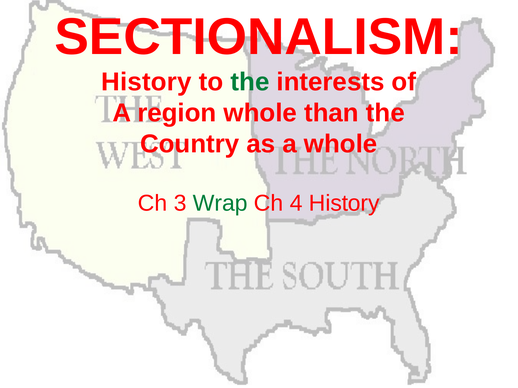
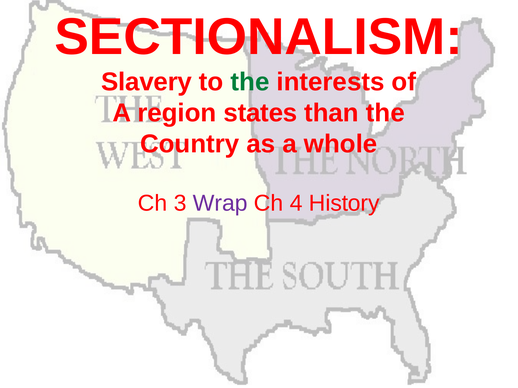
History: History -> Slavery (147, 82)
region whole: whole -> states (260, 113)
Wrap colour: green -> purple (220, 204)
